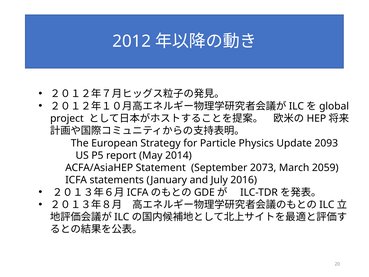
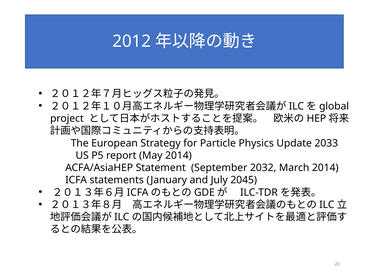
2093: 2093 -> 2033 (326, 143)
2073: 2073 -> 2032 (263, 168)
March 2059: 2059 -> 2014 (325, 168)
2016: 2016 -> 2045 (244, 180)
